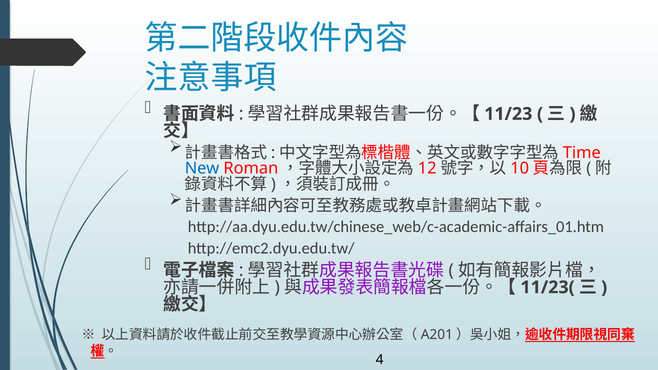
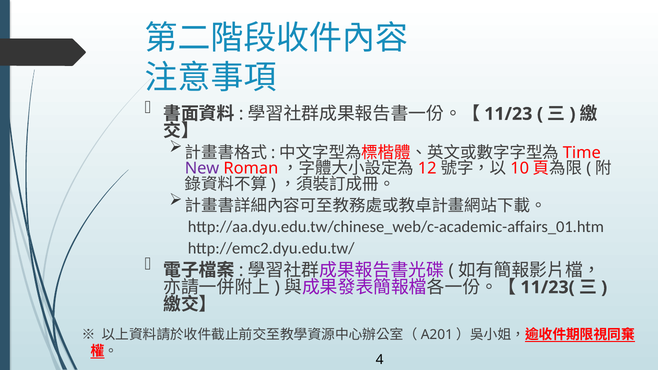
New colour: blue -> purple (202, 169)
